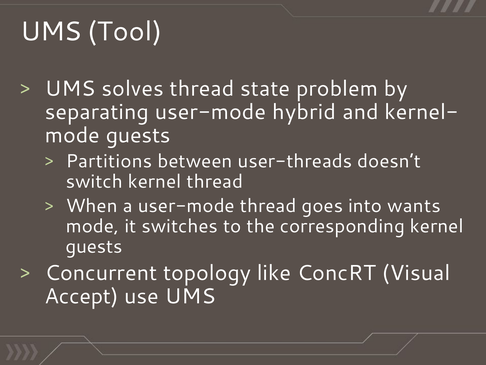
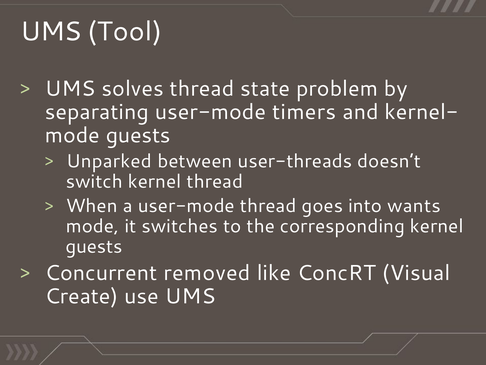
hybrid: hybrid -> timers (304, 112)
Partitions: Partitions -> Unparked (109, 161)
topology: topology -> removed (207, 273)
Accept: Accept -> Create (82, 296)
